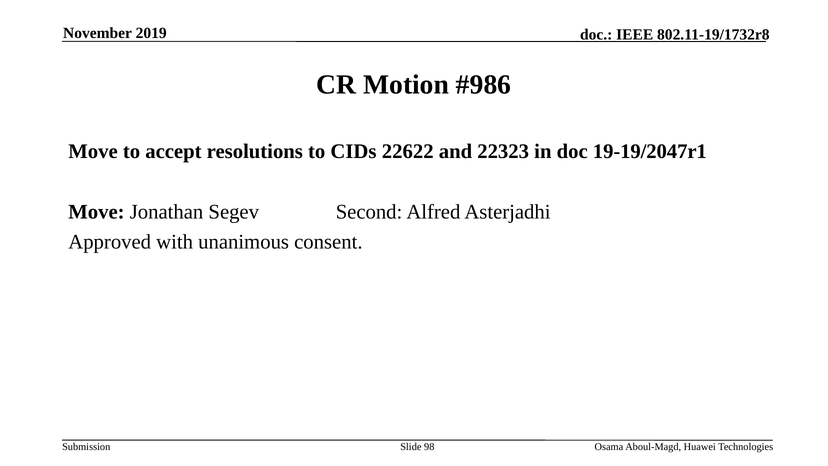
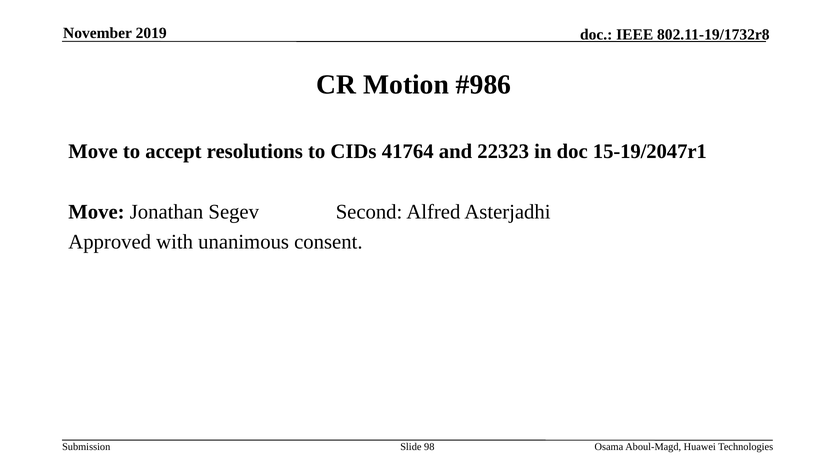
22622: 22622 -> 41764 (408, 152)
19-19/2047r1: 19-19/2047r1 -> 15-19/2047r1 (650, 152)
